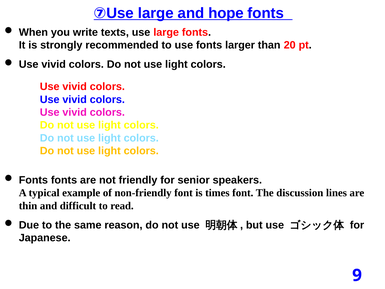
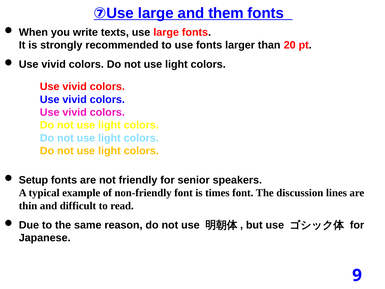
hope: hope -> them (226, 13)
Fonts: Fonts -> Setup (33, 180)
